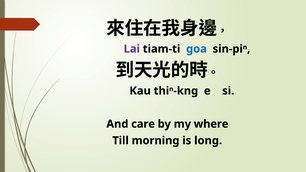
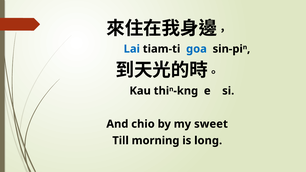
Lai colour: purple -> blue (132, 49)
care: care -> chio (143, 124)
where: where -> sweet (211, 124)
